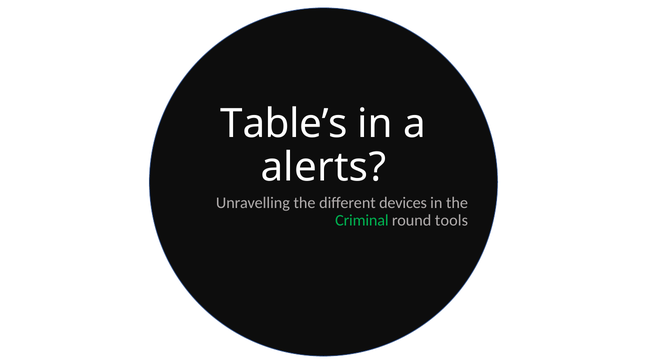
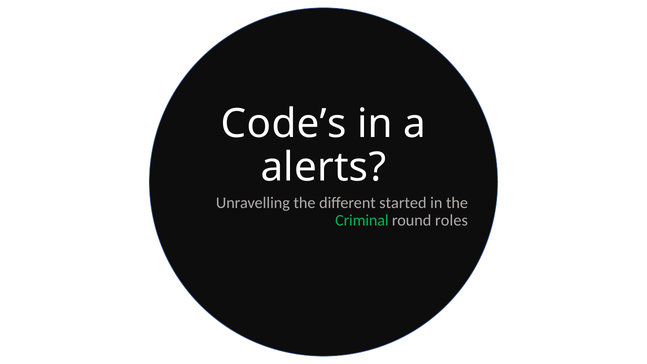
Table’s: Table’s -> Code’s (284, 124)
devices: devices -> started (403, 203)
tools: tools -> roles (451, 220)
